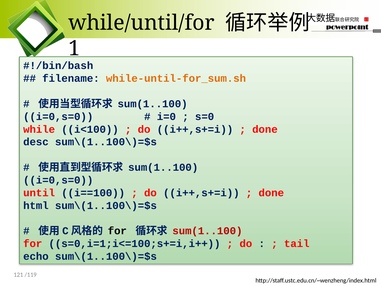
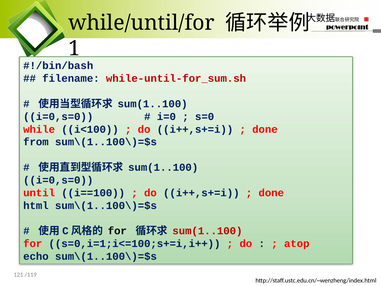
while-until-for_sum.sh colour: orange -> red (176, 78)
desc: desc -> from (36, 142)
tail: tail -> atop (297, 243)
